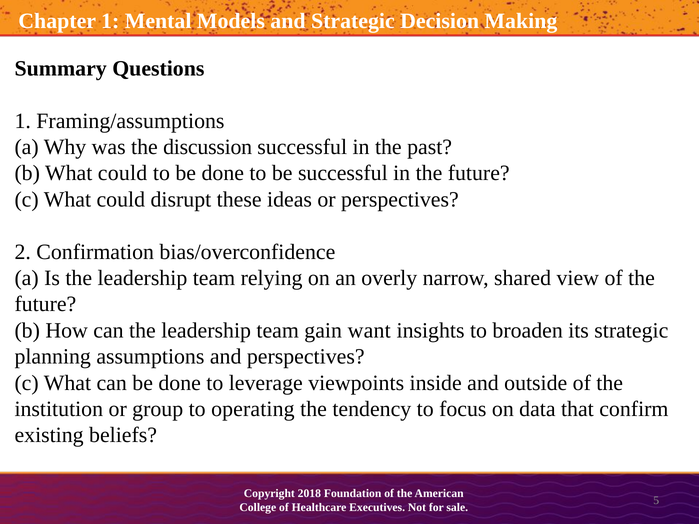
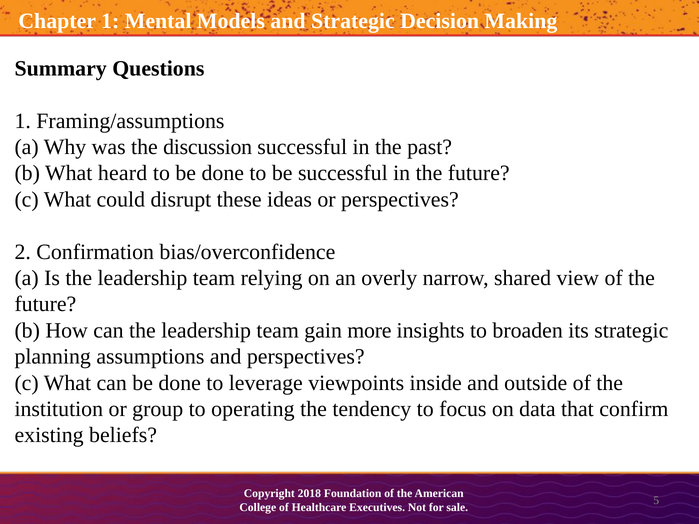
b What could: could -> heard (123, 173)
want: want -> more (369, 331)
